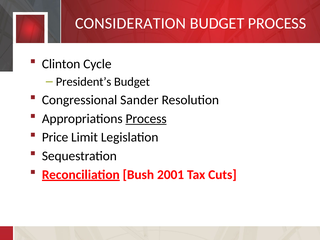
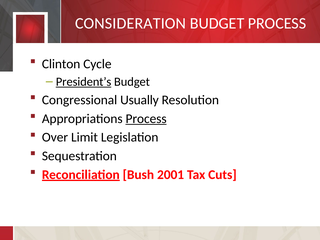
President’s underline: none -> present (84, 82)
Sander: Sander -> Usually (139, 100)
Price: Price -> Over (55, 137)
